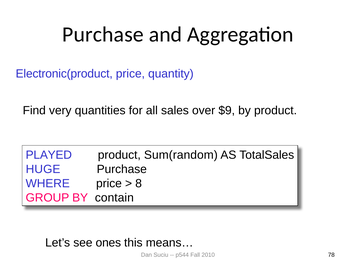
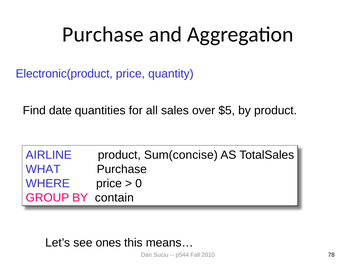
very: very -> date (60, 111)
$9: $9 -> $5 (227, 111)
PLAYED: PLAYED -> AIRLINE (49, 155)
Sum(random: Sum(random -> Sum(concise (181, 155)
HUGE: HUGE -> WHAT (43, 169)
8: 8 -> 0 (139, 184)
